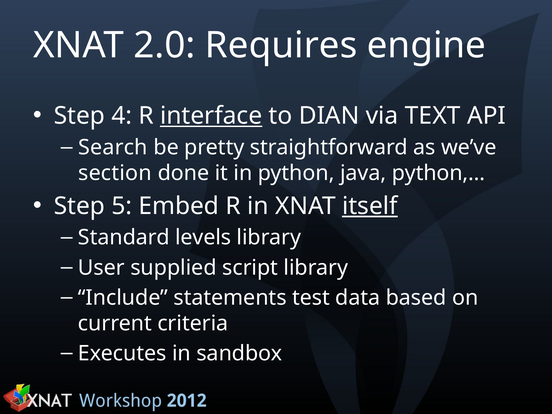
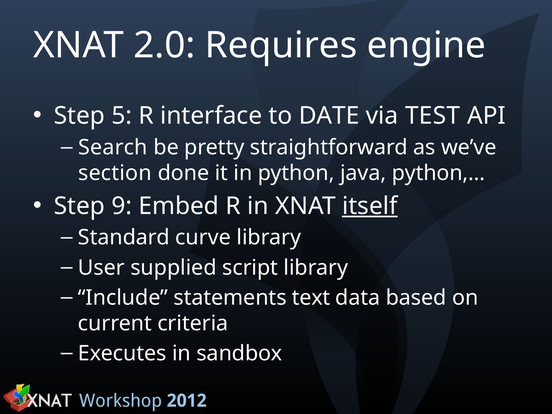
4: 4 -> 5 (122, 116)
interface underline: present -> none (211, 116)
DIAN: DIAN -> DATE (329, 116)
TEXT: TEXT -> TEST (433, 116)
5: 5 -> 9 (122, 206)
levels: levels -> curve (203, 238)
test: test -> text (311, 298)
